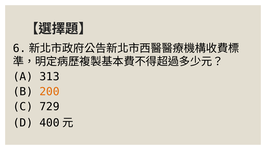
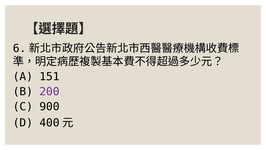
313: 313 -> 151 (50, 77)
200 colour: orange -> purple (50, 91)
729: 729 -> 900 (50, 106)
